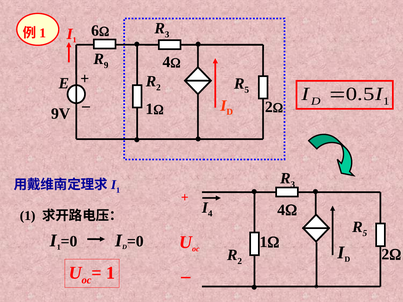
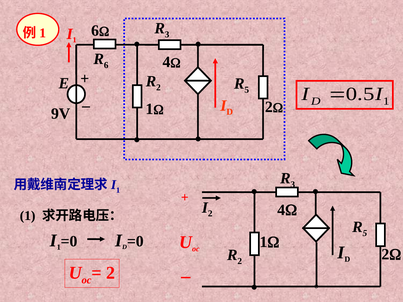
9: 9 -> 6 (106, 65)
4: 4 -> 2 (210, 214)
1: 1 -> 2 (111, 273)
